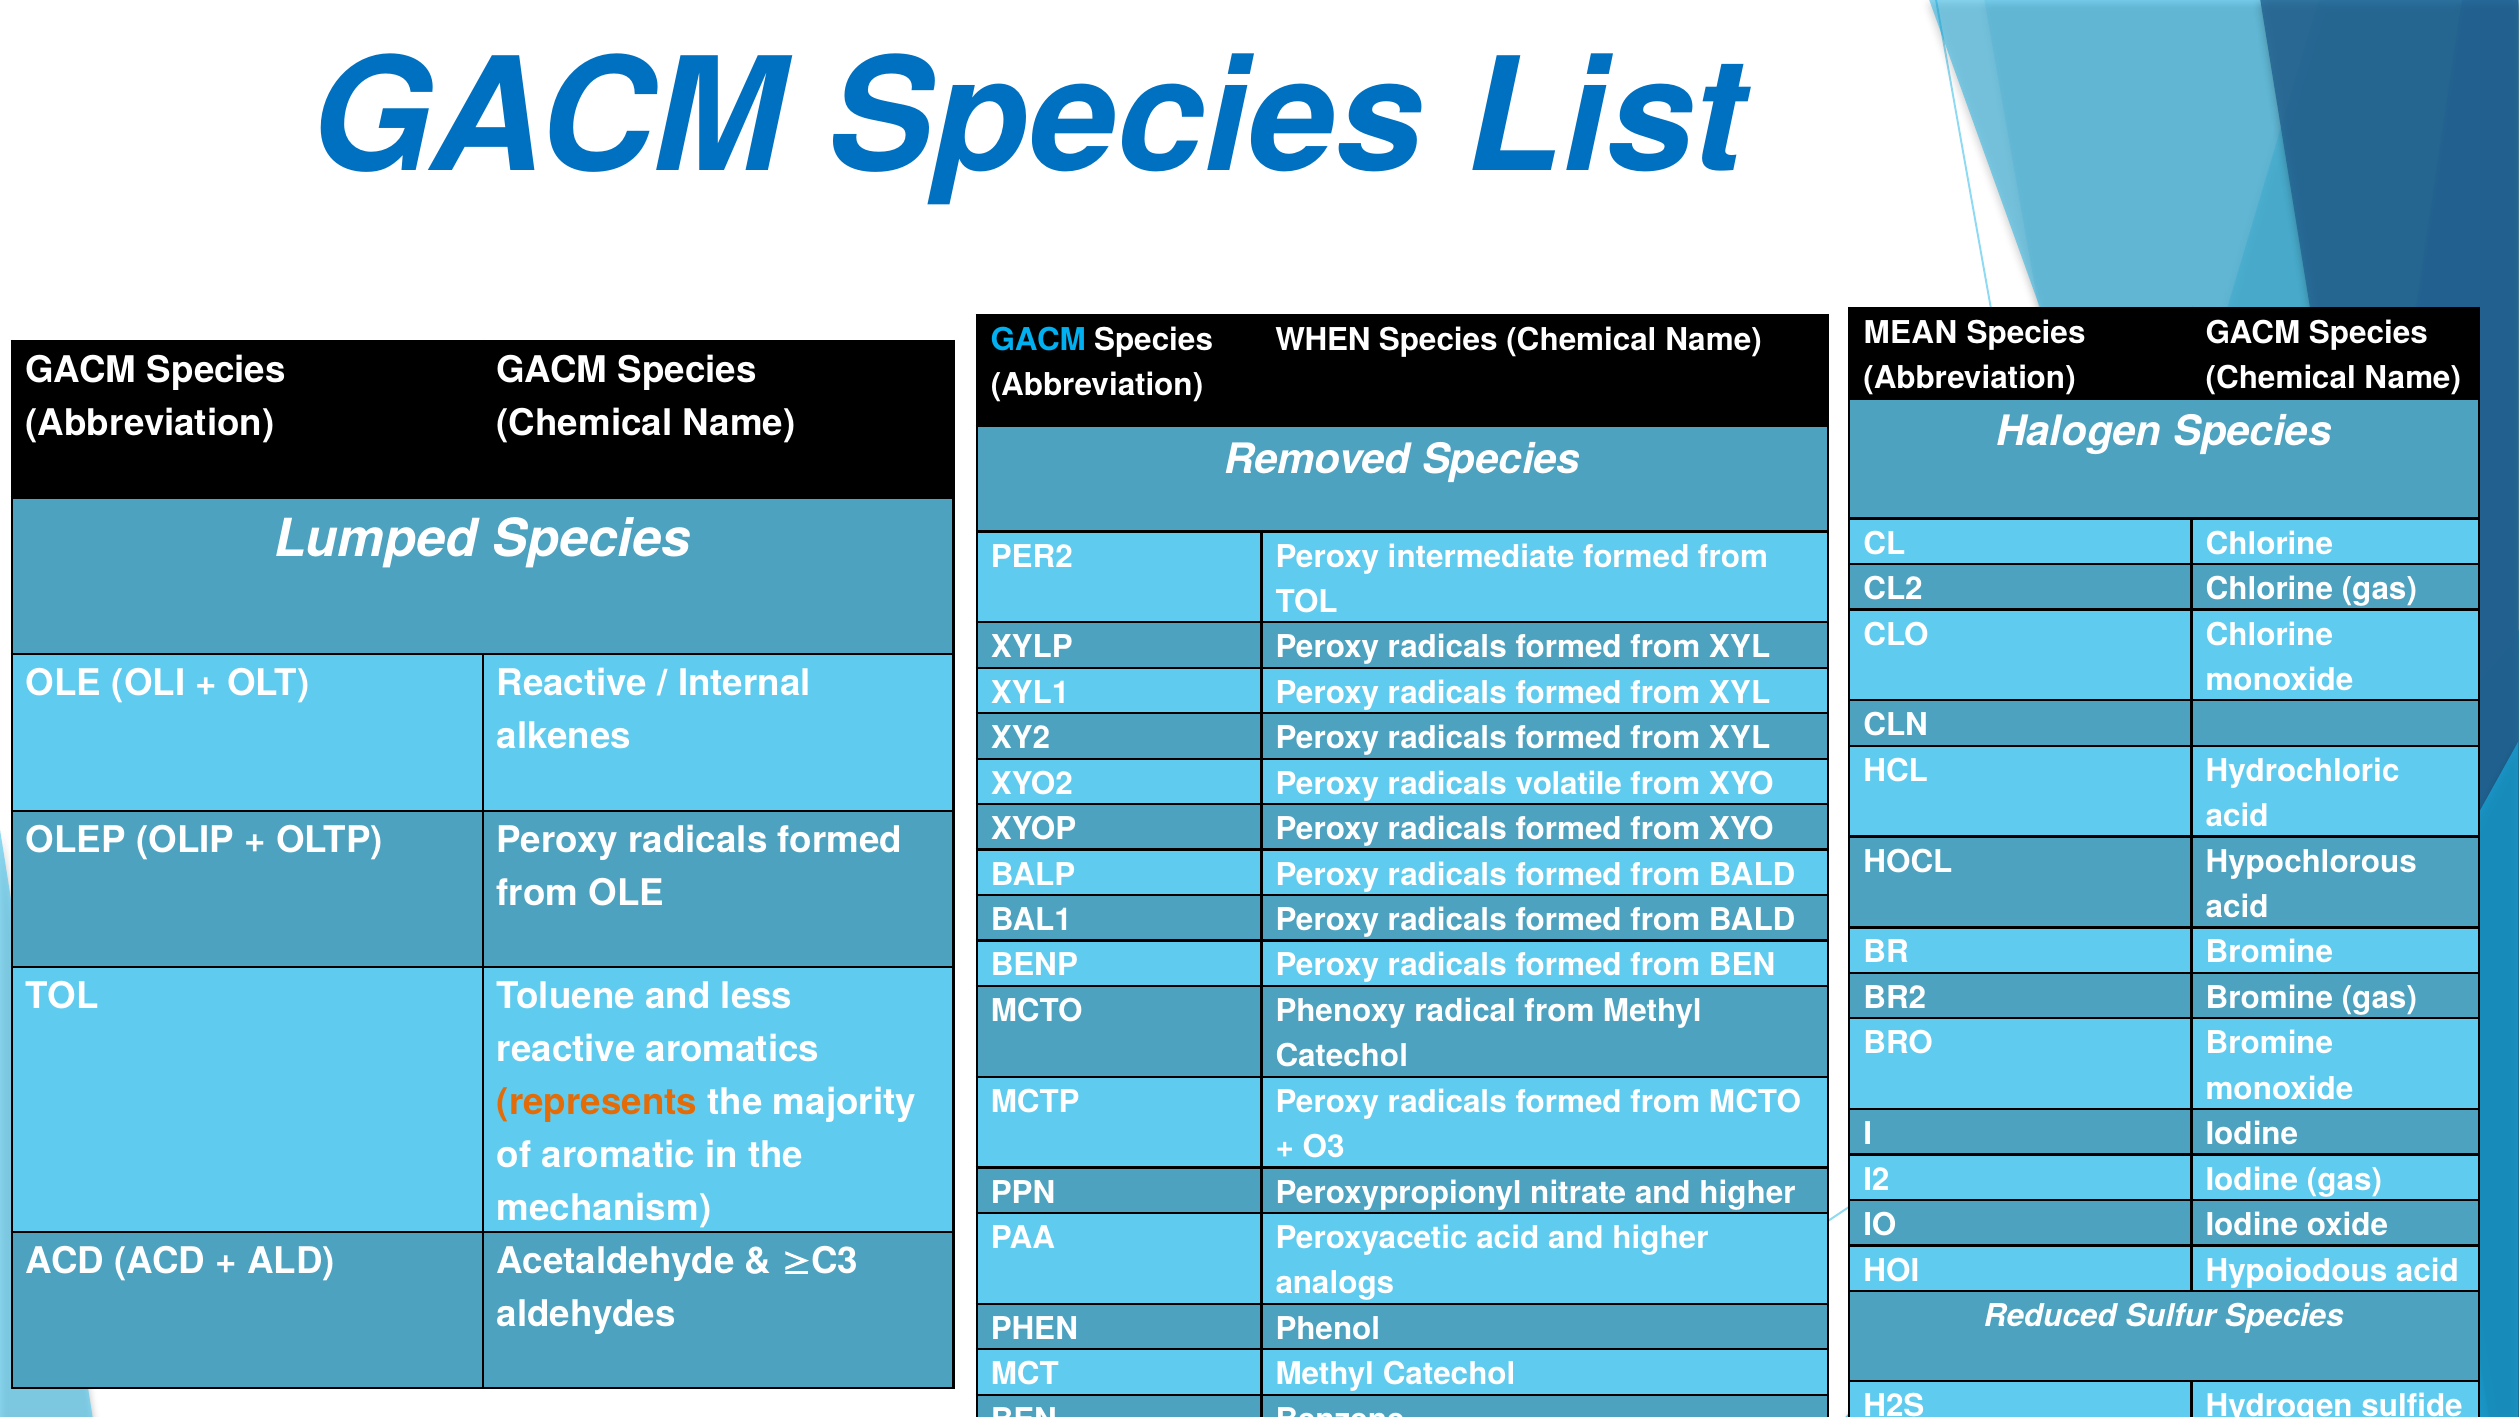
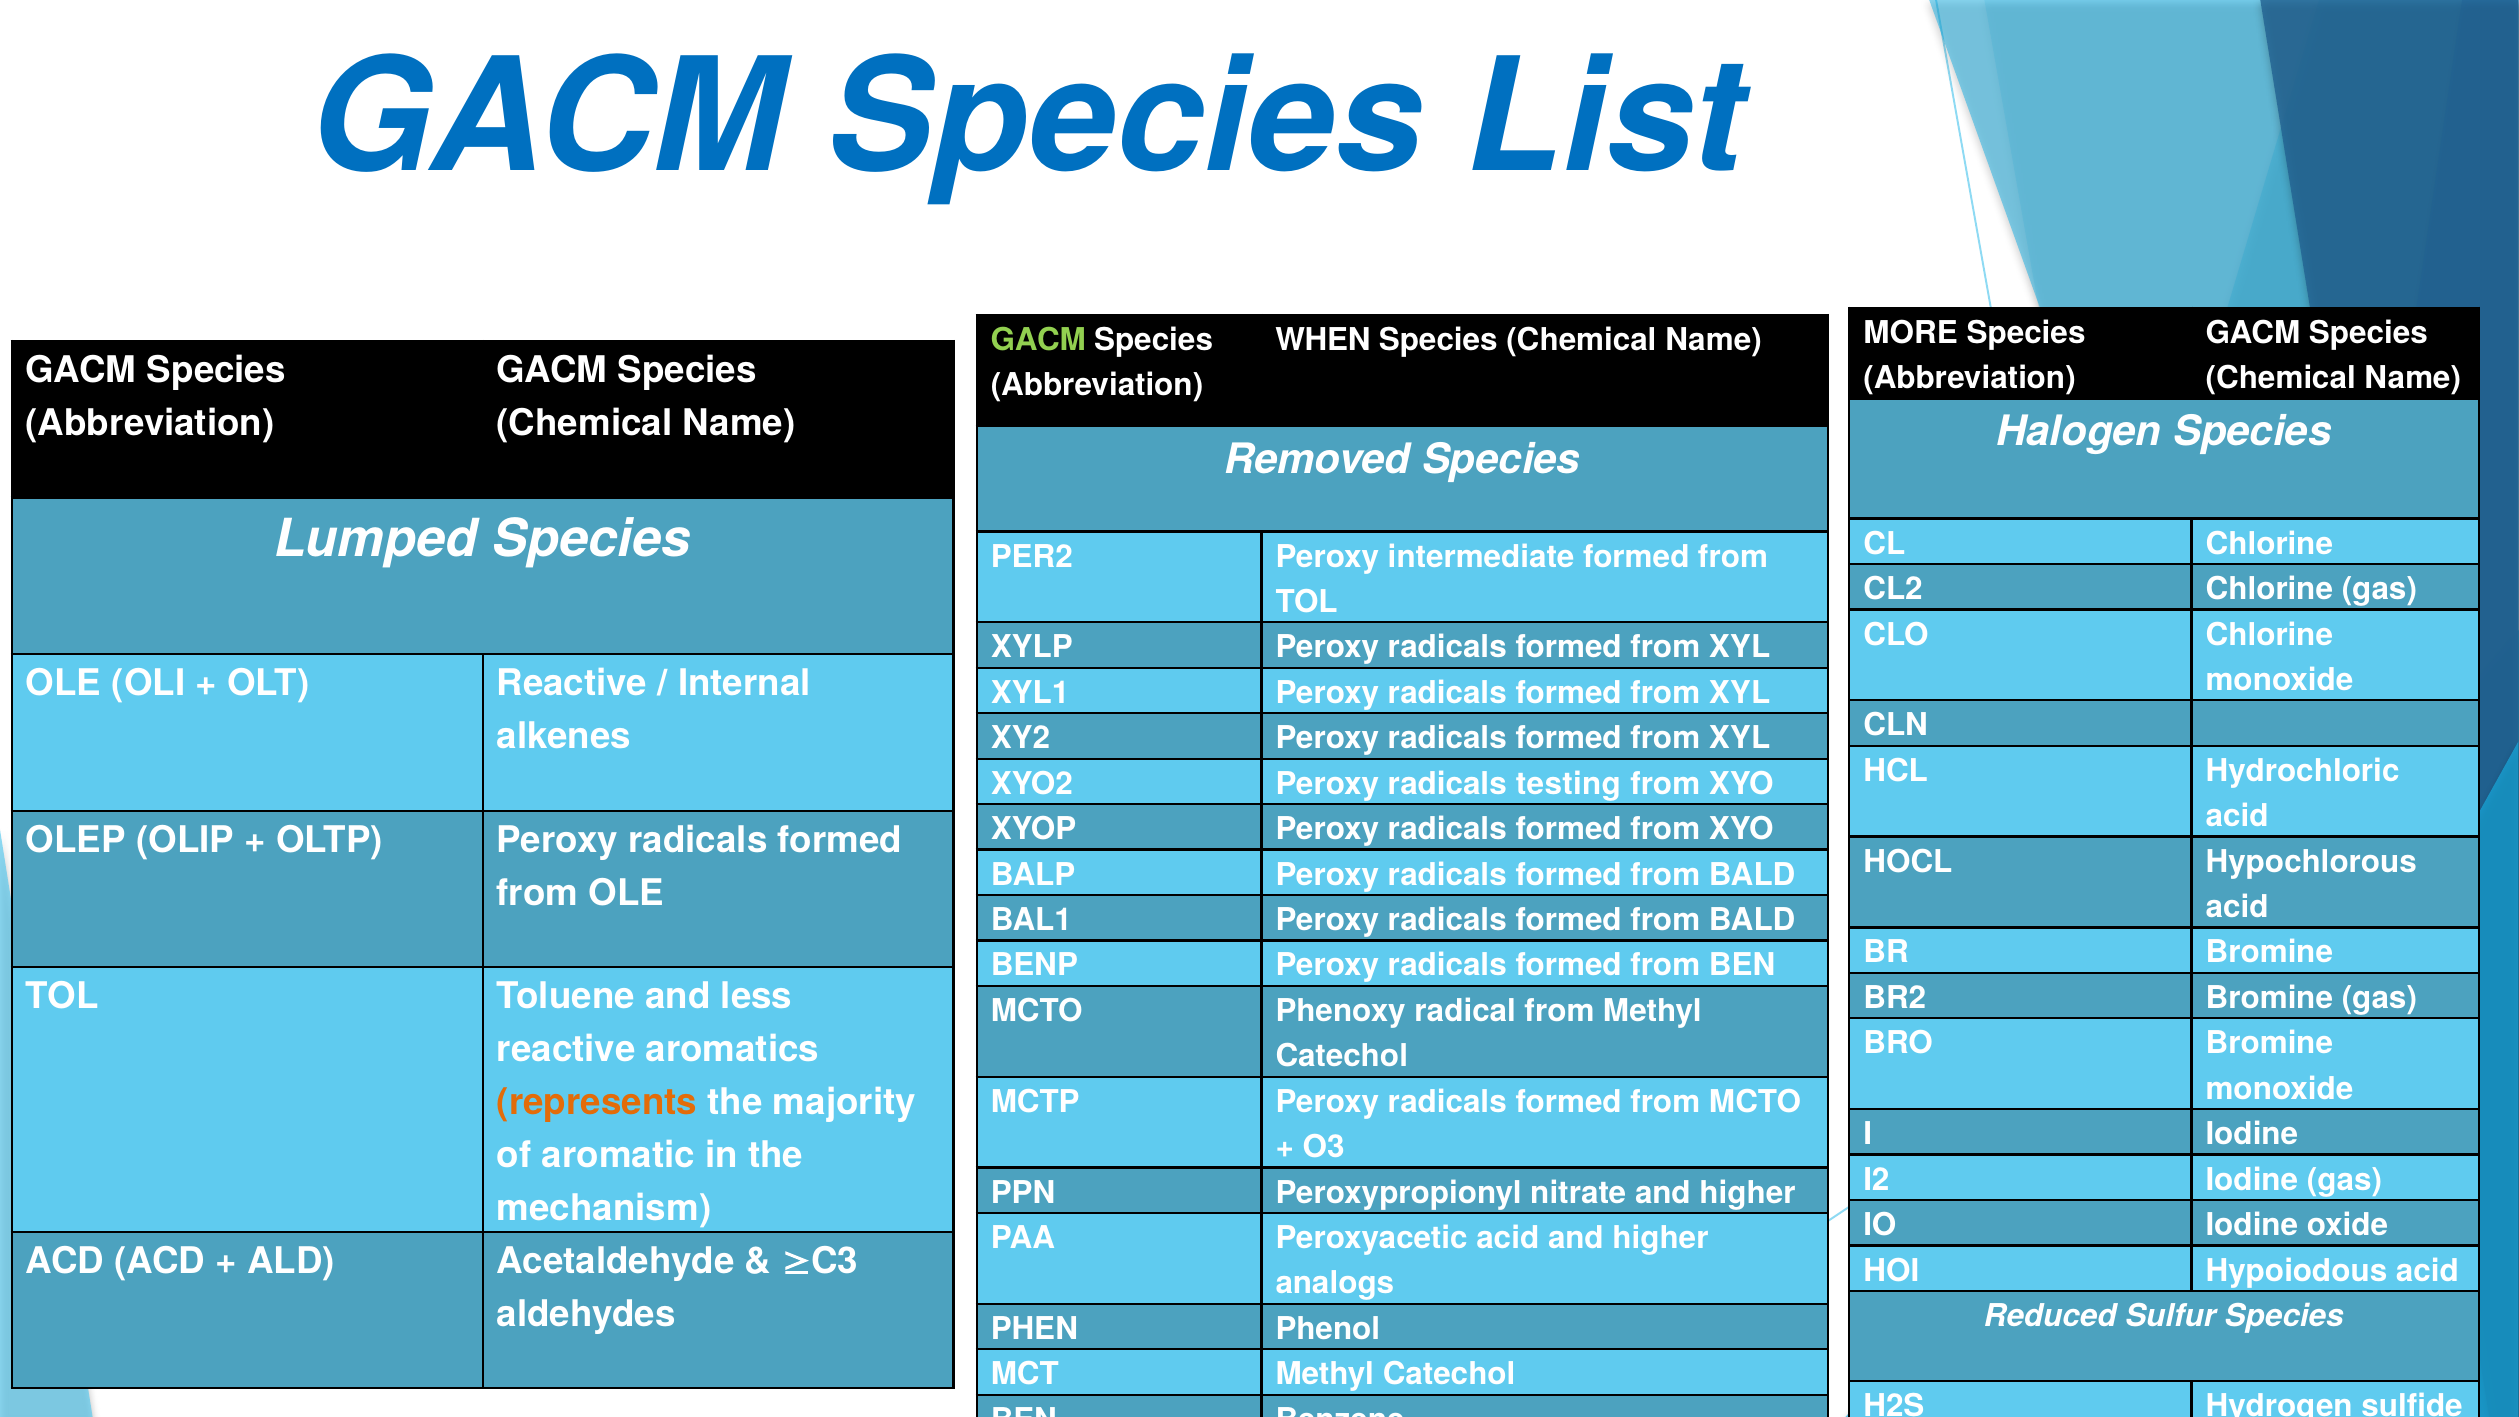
MEAN: MEAN -> MORE (1911, 333)
GACM colour: light blue -> light green (1038, 340)
volatile: volatile -> testing (1568, 784)
